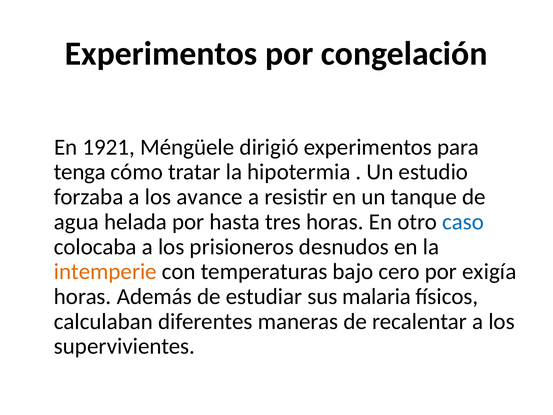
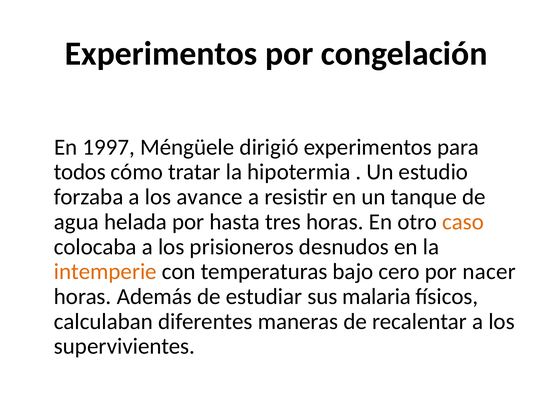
1921: 1921 -> 1997 (109, 147)
tenga: tenga -> todos (80, 172)
caso colour: blue -> orange (463, 222)
exigía: exigía -> nacer (489, 271)
